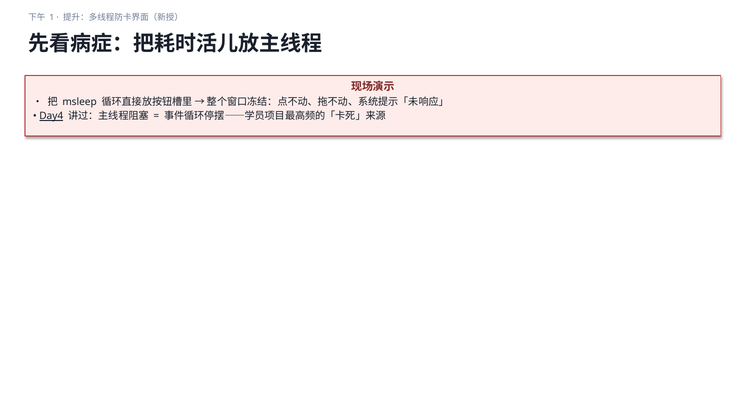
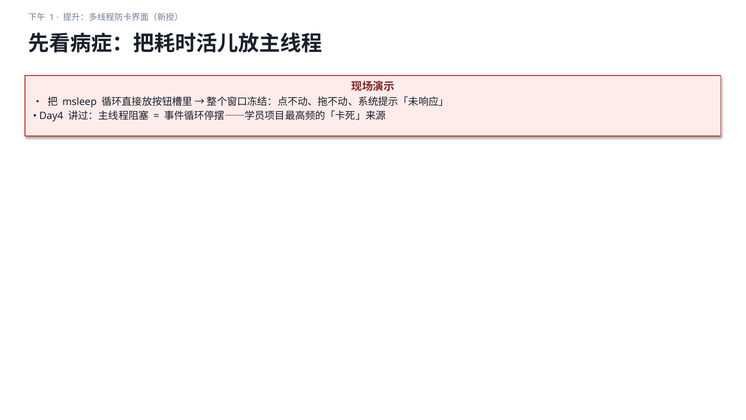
Day4 underline: present -> none (51, 116)
